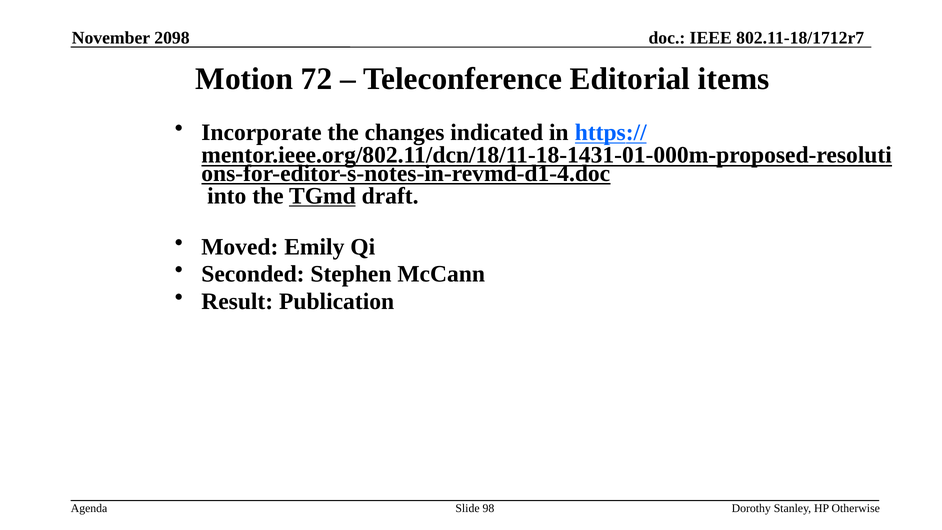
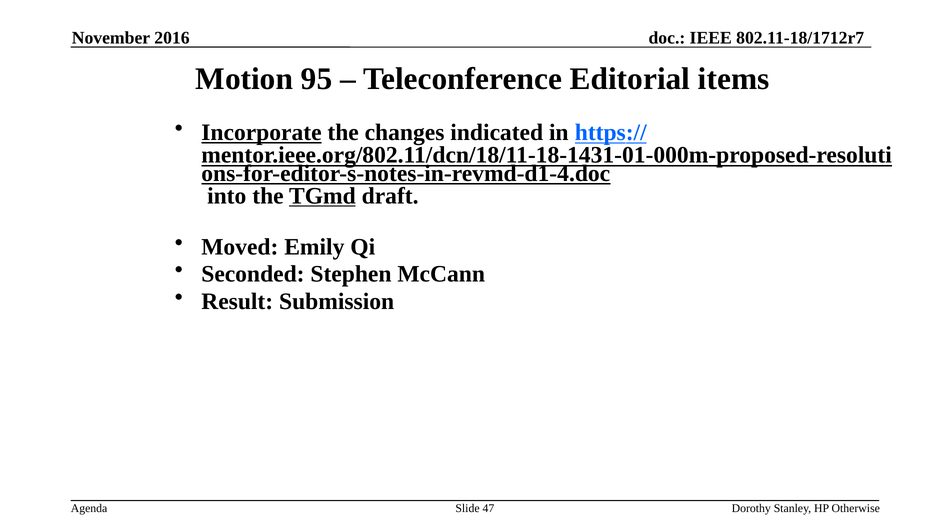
2098: 2098 -> 2016 (172, 38)
72: 72 -> 95 (317, 79)
Incorporate underline: none -> present (261, 133)
Publication: Publication -> Submission (337, 301)
98: 98 -> 47 (488, 508)
